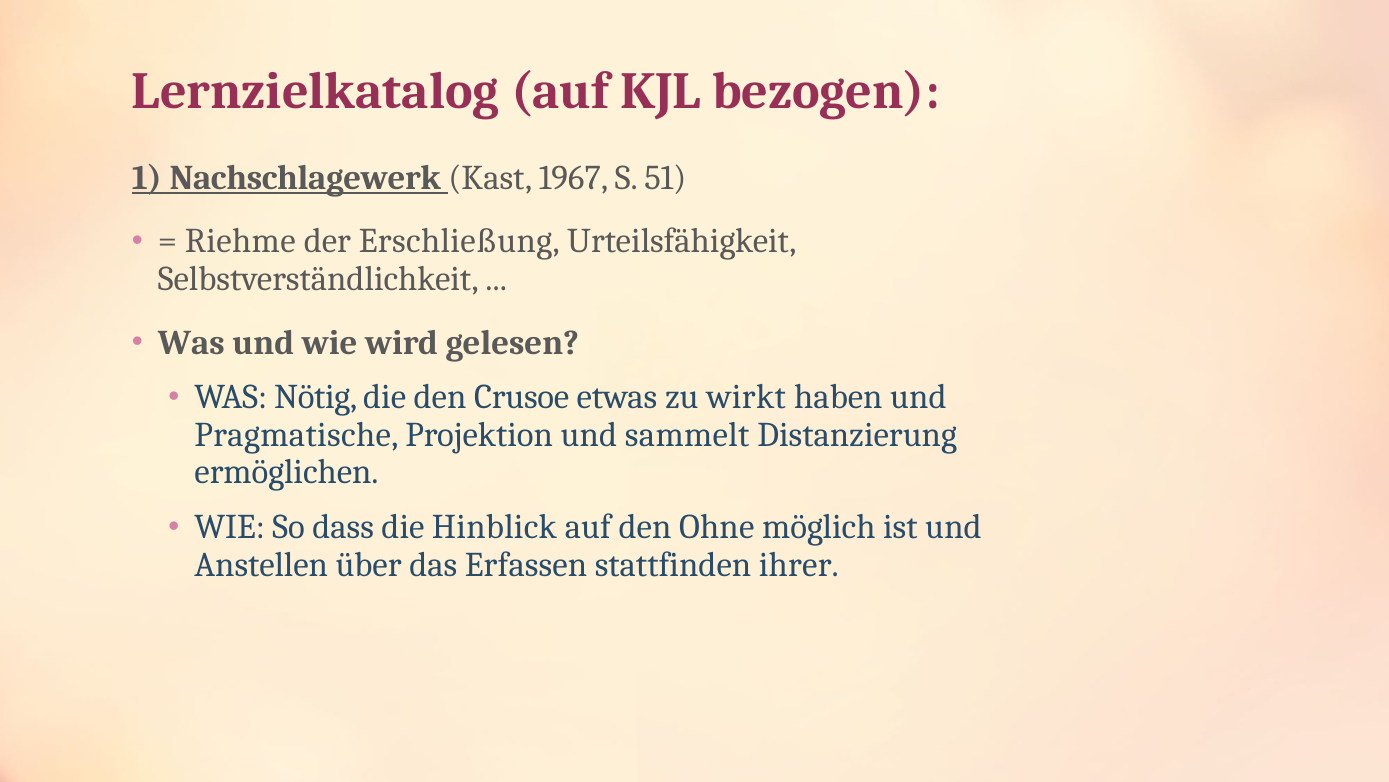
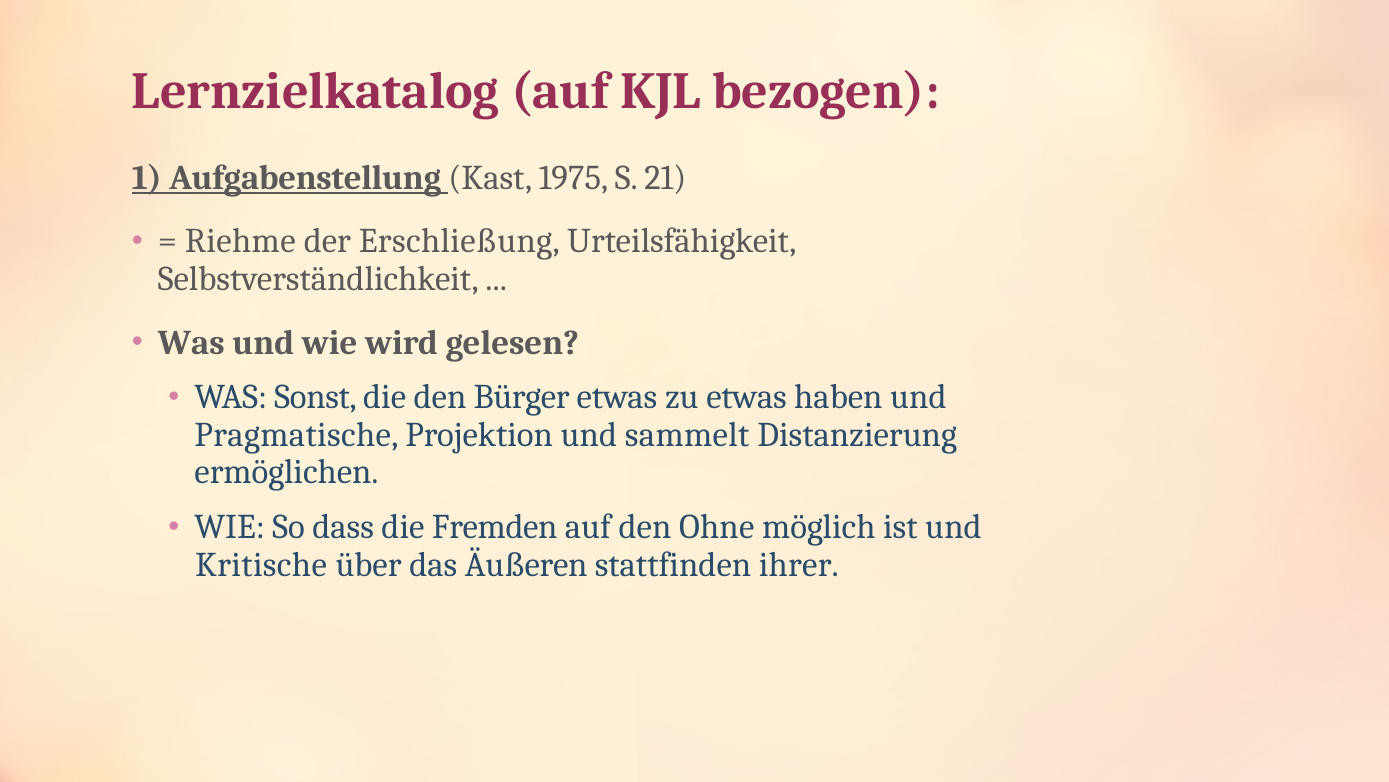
Nachschlagewerk: Nachschlagewerk -> Aufgabenstellung (305, 178)
1967: 1967 -> 1975 (574, 178)
51: 51 -> 21 (665, 178)
Nötig: Nötig -> Sonst (316, 397)
Crusoe: Crusoe -> Bürger (522, 397)
zu wirkt: wirkt -> etwas (747, 397)
Hinblick: Hinblick -> Fremden (495, 527)
Anstellen: Anstellen -> Kritische (261, 564)
Erfassen: Erfassen -> Äußeren (526, 564)
